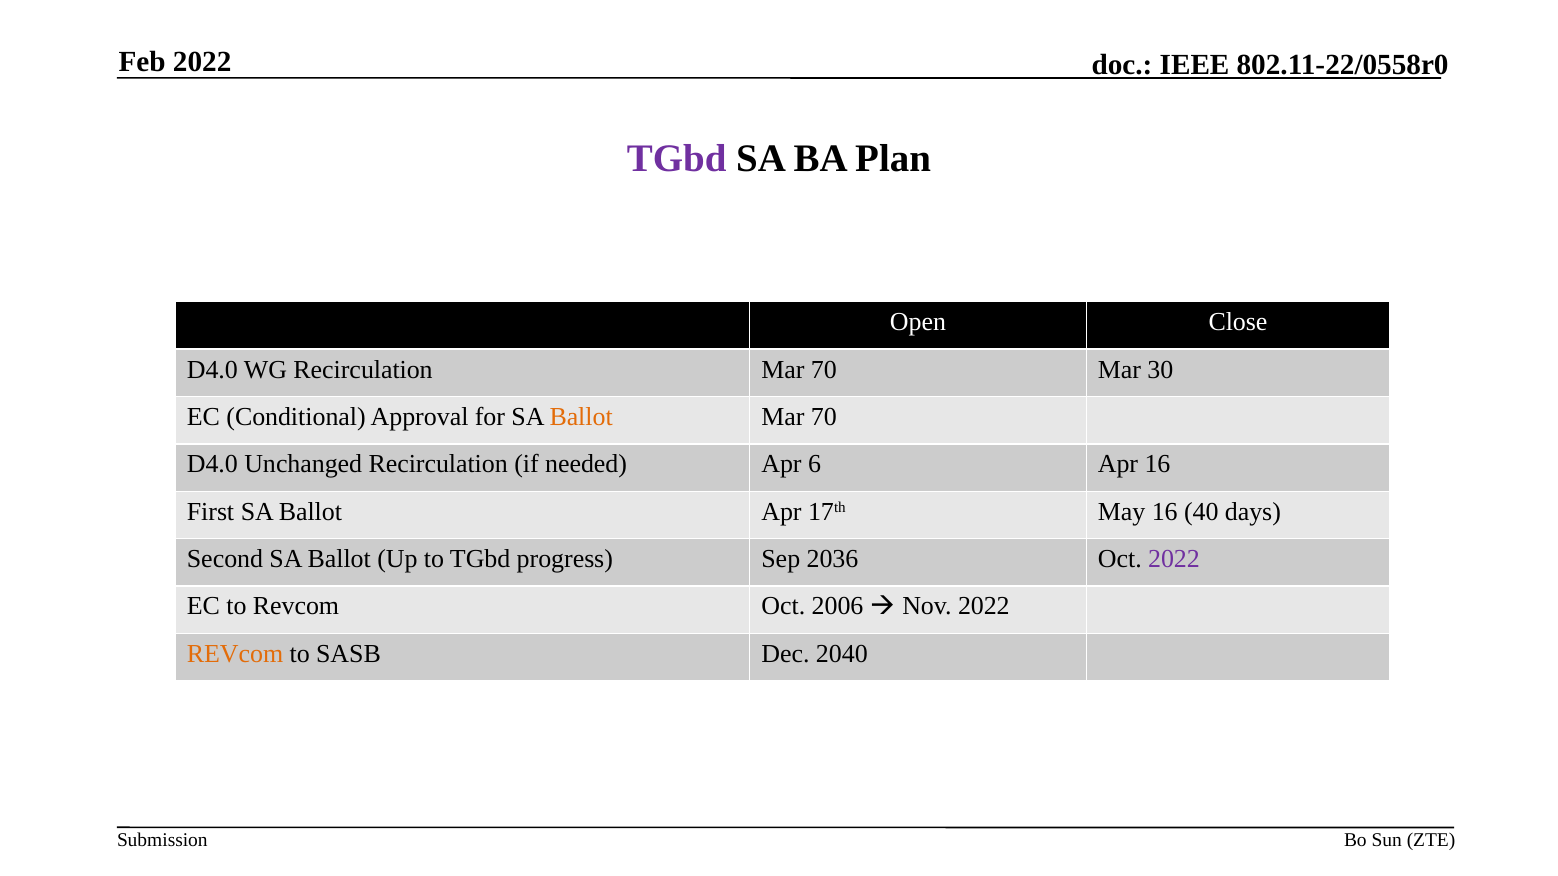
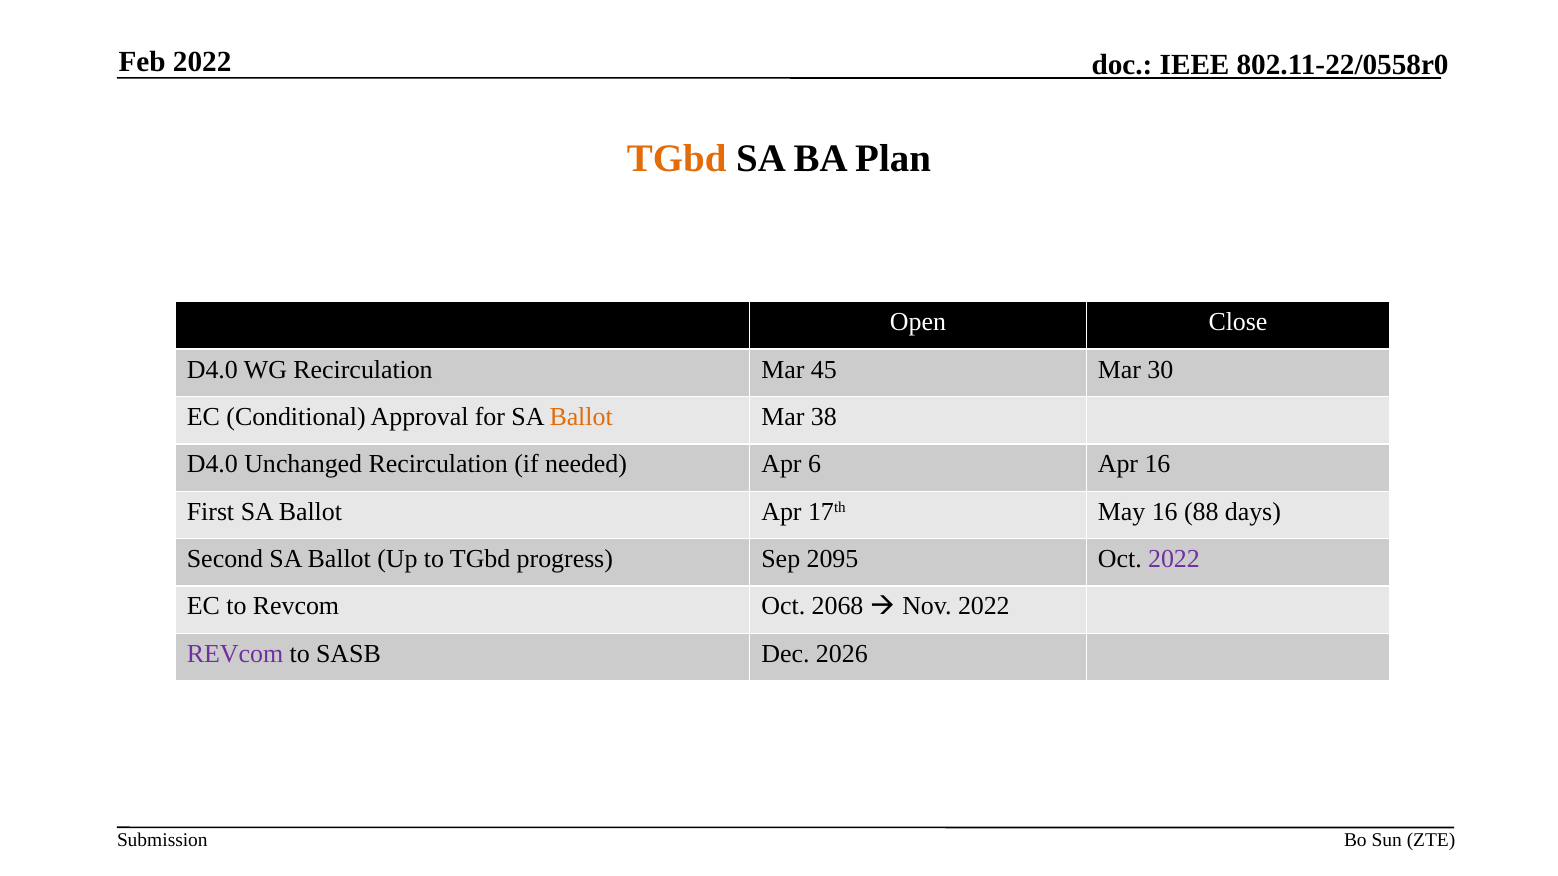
TGbd colour: purple -> orange (677, 158)
Recirculation Mar 70: 70 -> 45 (824, 370)
70: 70 -> 38 (824, 417)
40: 40 -> 88 (1201, 512)
2036: 2036 -> 2095 (832, 559)
2006: 2006 -> 2068 (838, 607)
REVcom colour: orange -> purple (235, 654)
2040: 2040 -> 2026 (842, 654)
